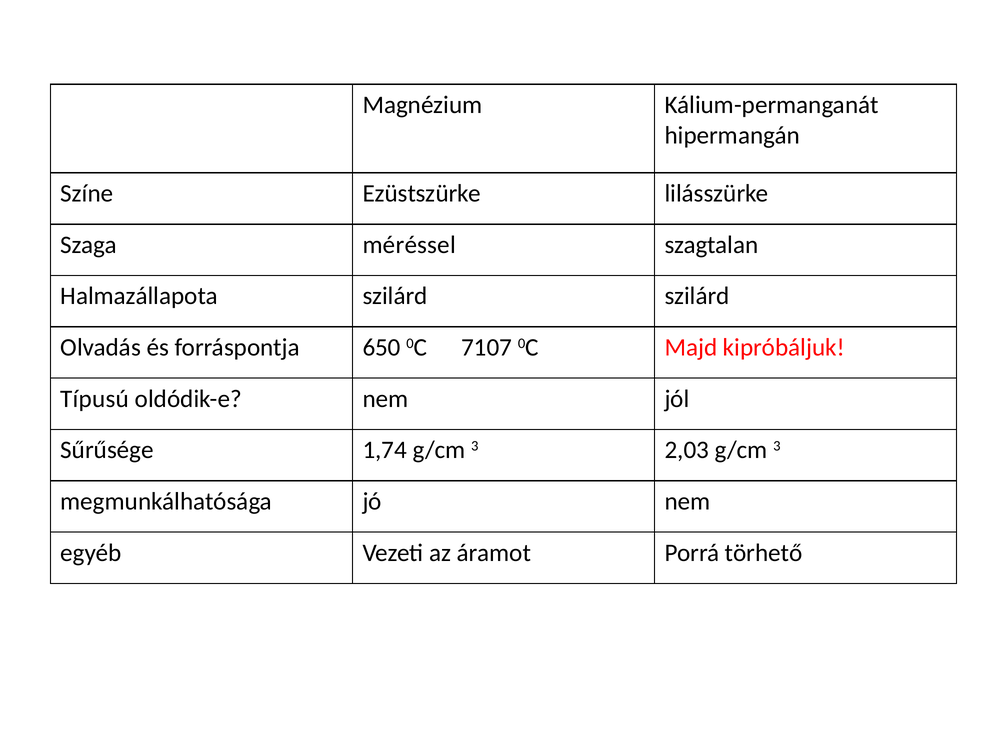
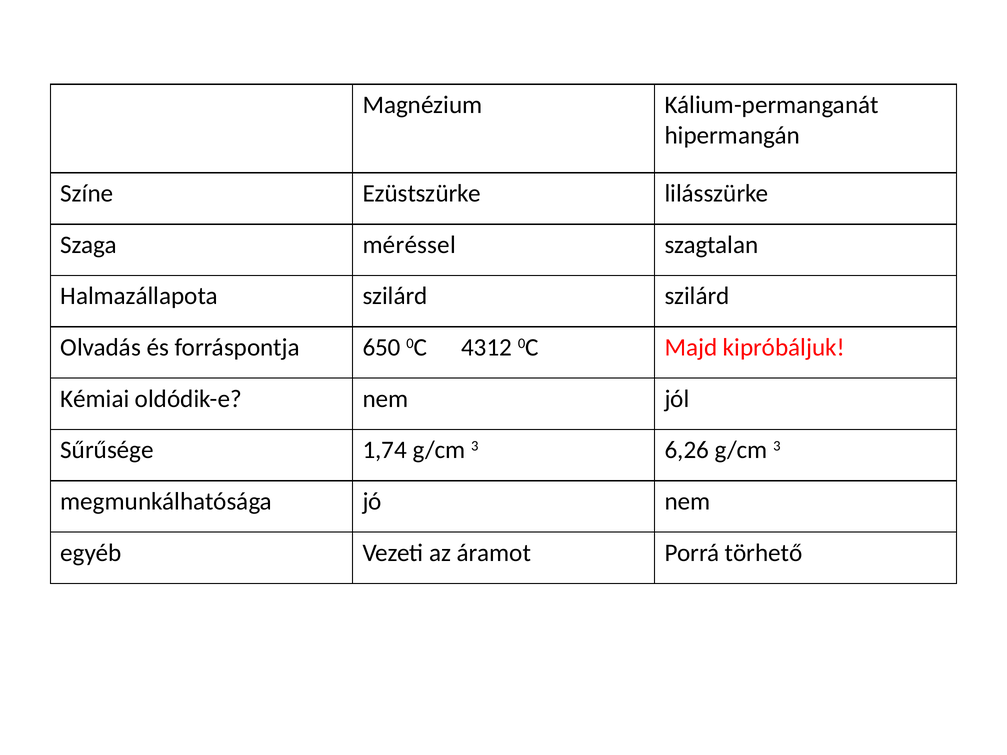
7107: 7107 -> 4312 (487, 348)
Típusú: Típusú -> Kémiai (95, 399)
2,03: 2,03 -> 6,26 (687, 450)
